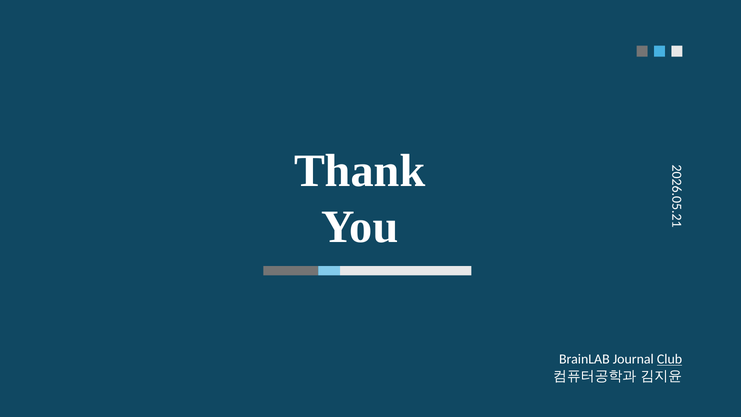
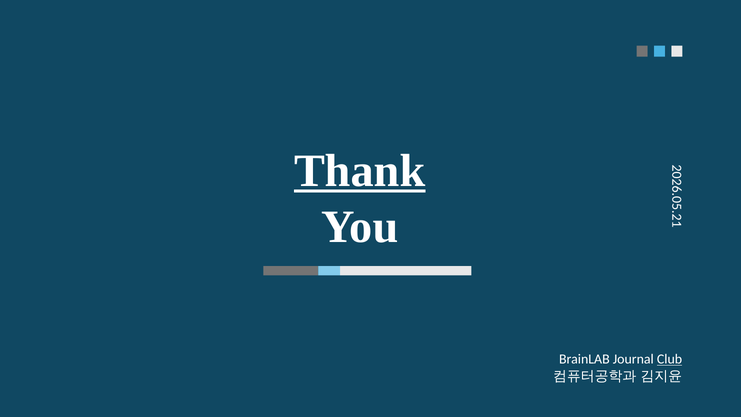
Thank underline: none -> present (360, 171)
